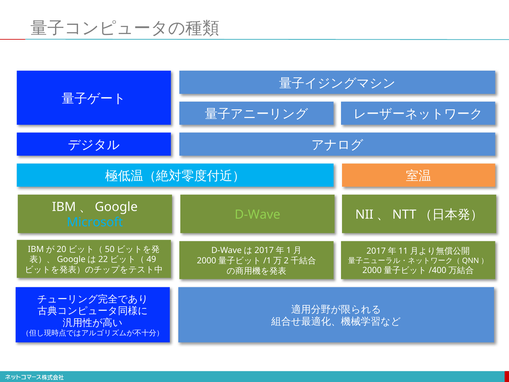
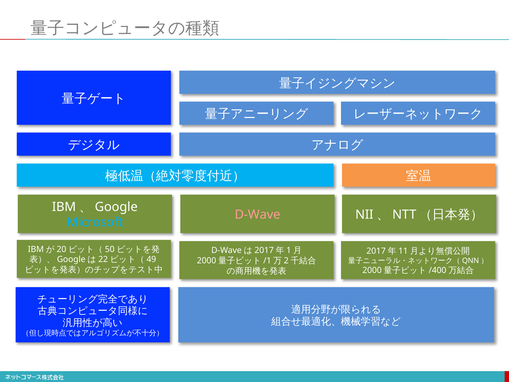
D-Wave colour: light green -> pink (257, 215)
